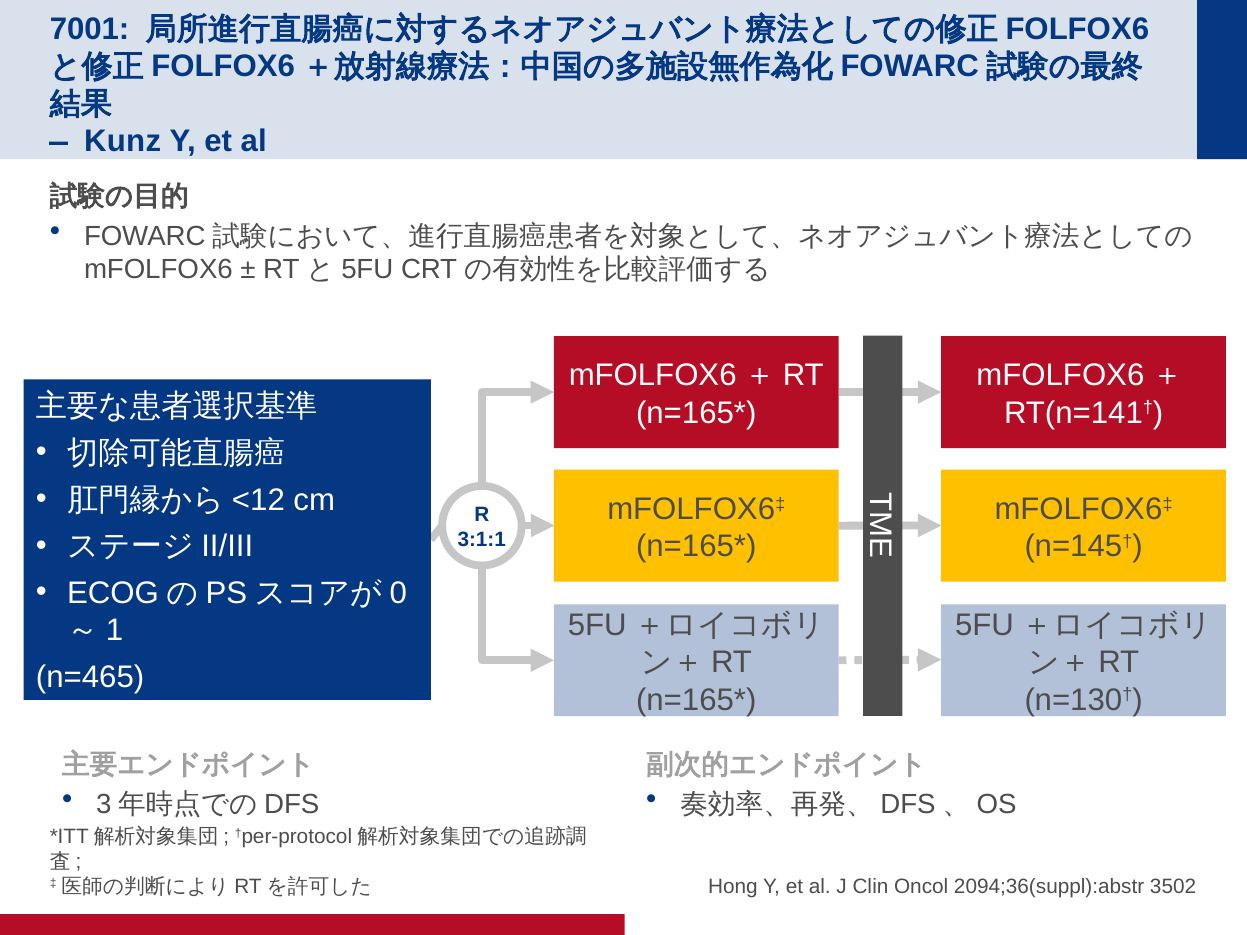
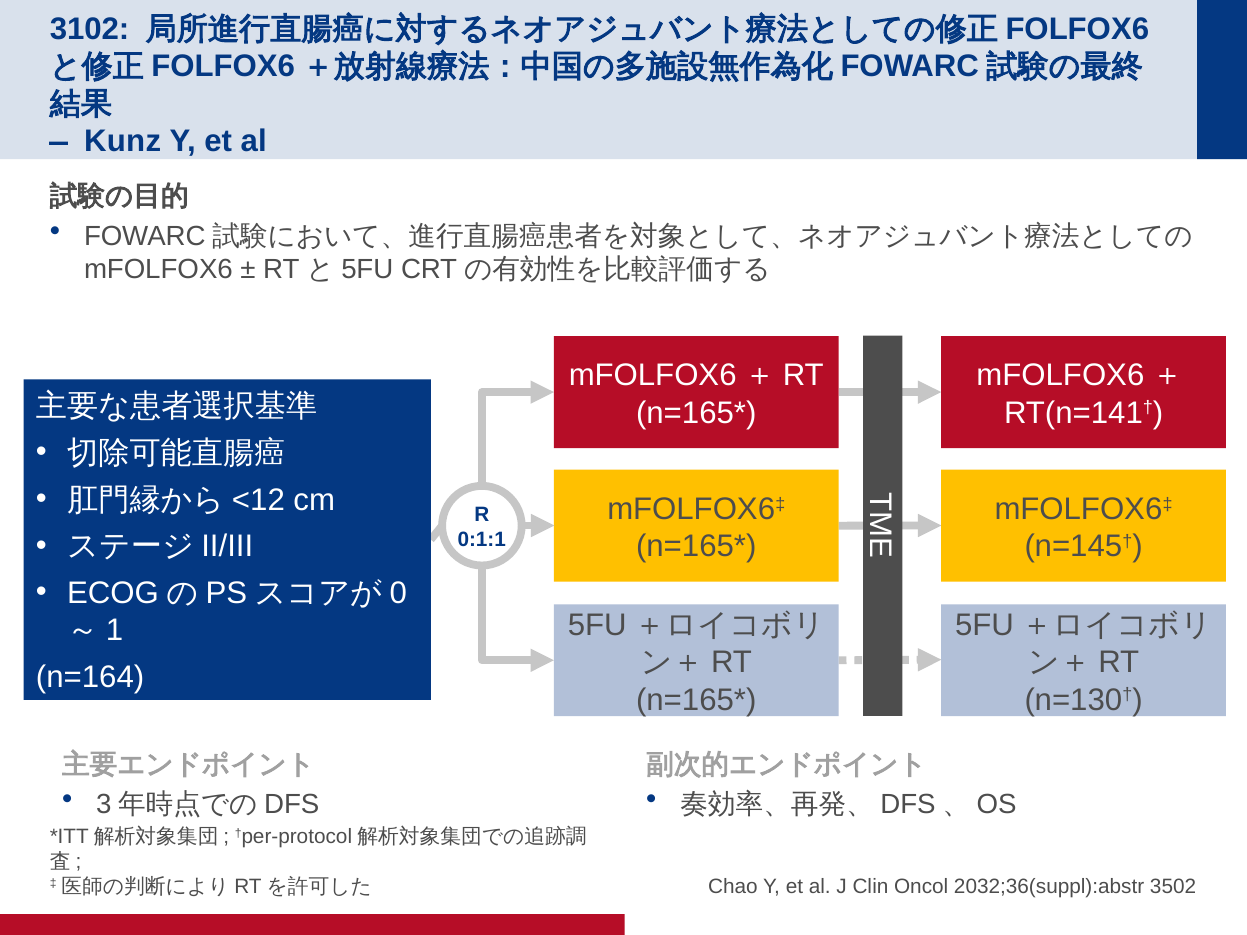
7001: 7001 -> 3102 (90, 29)
3:1:1: 3:1:1 -> 0:1:1 (482, 540)
n=465: n=465 -> n=164 (90, 678)
Hong: Hong -> Chao (733, 887)
2094;36(suppl):abstr: 2094;36(suppl):abstr -> 2032;36(suppl):abstr (1049, 887)
